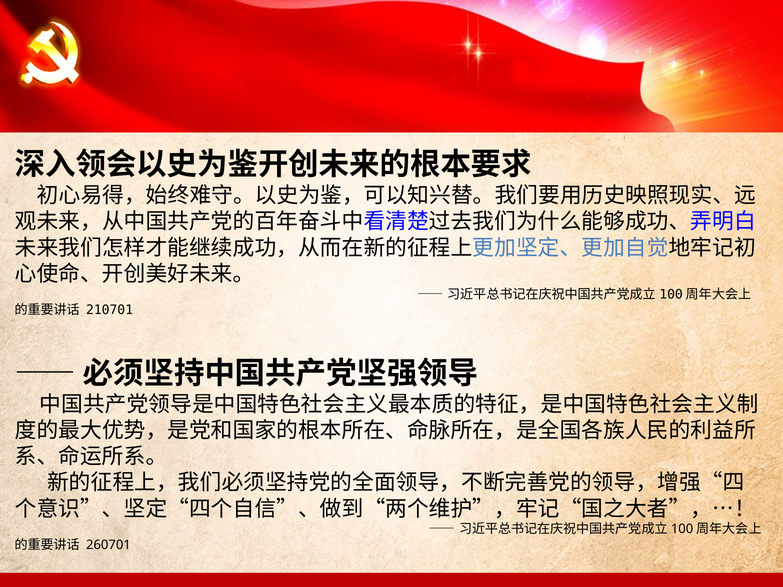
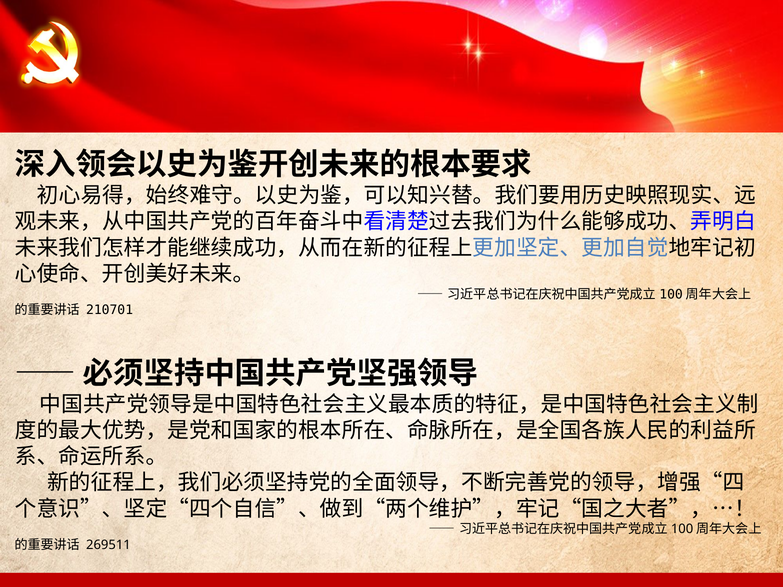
260701: 260701 -> 269511 (108, 545)
